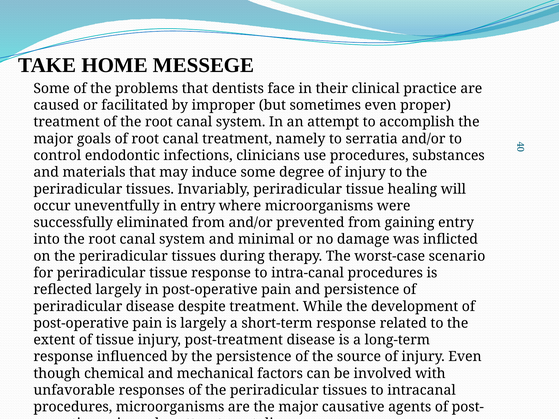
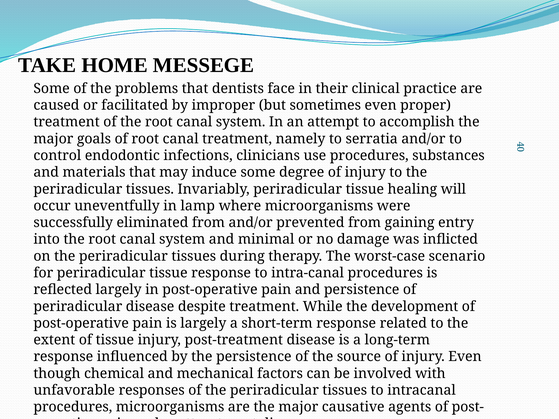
in entry: entry -> lamp (198, 206)
